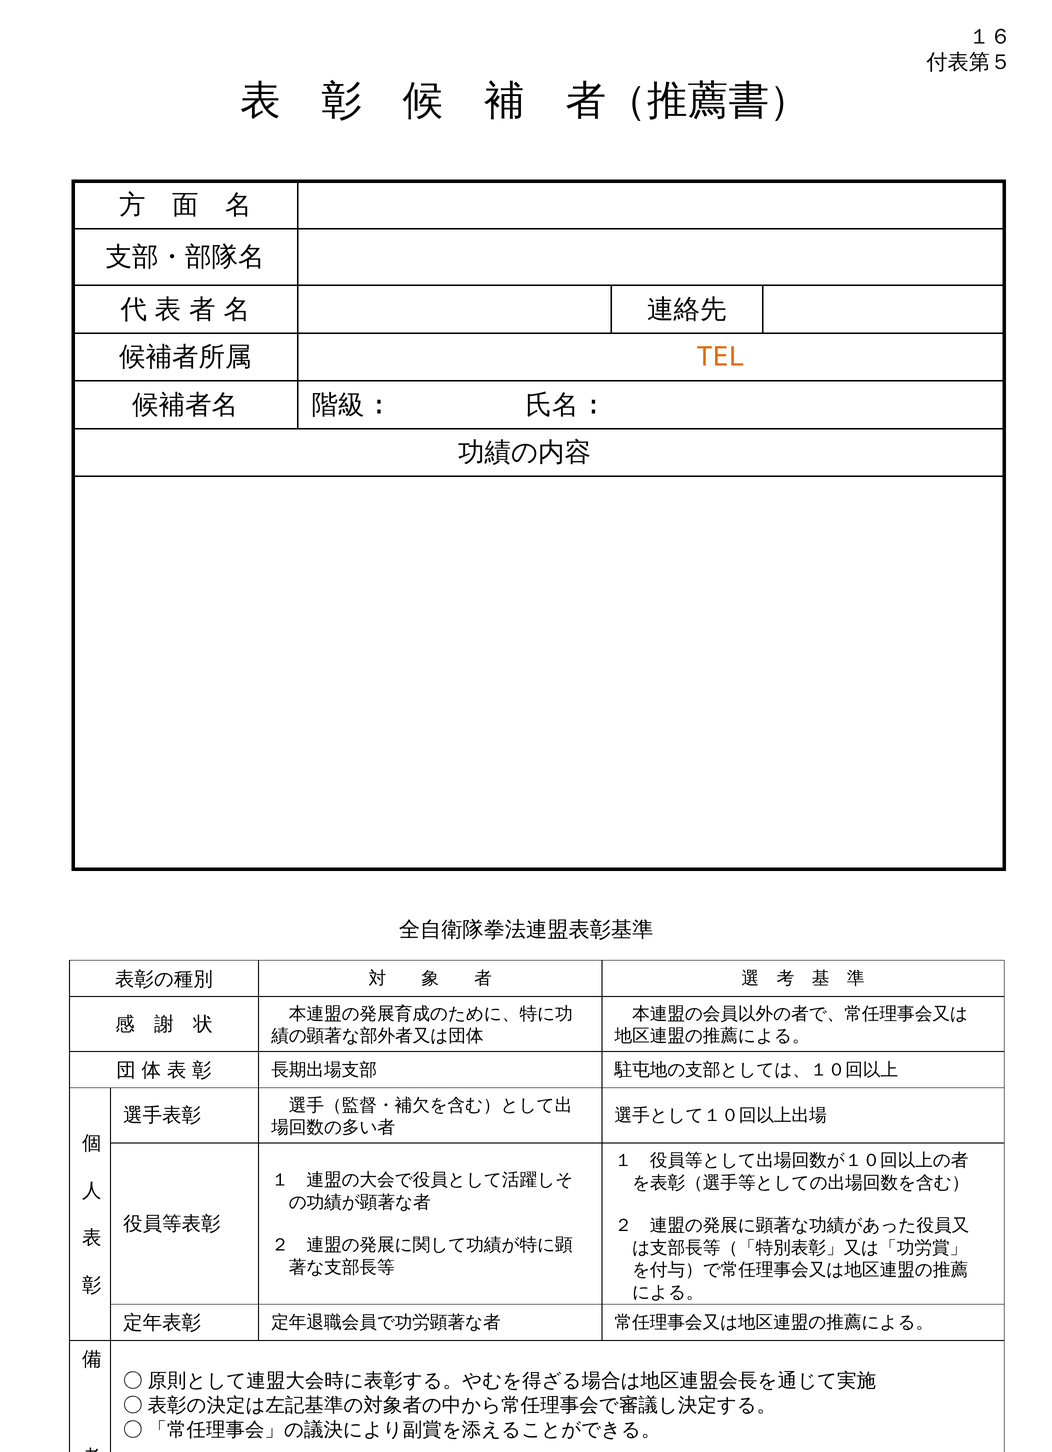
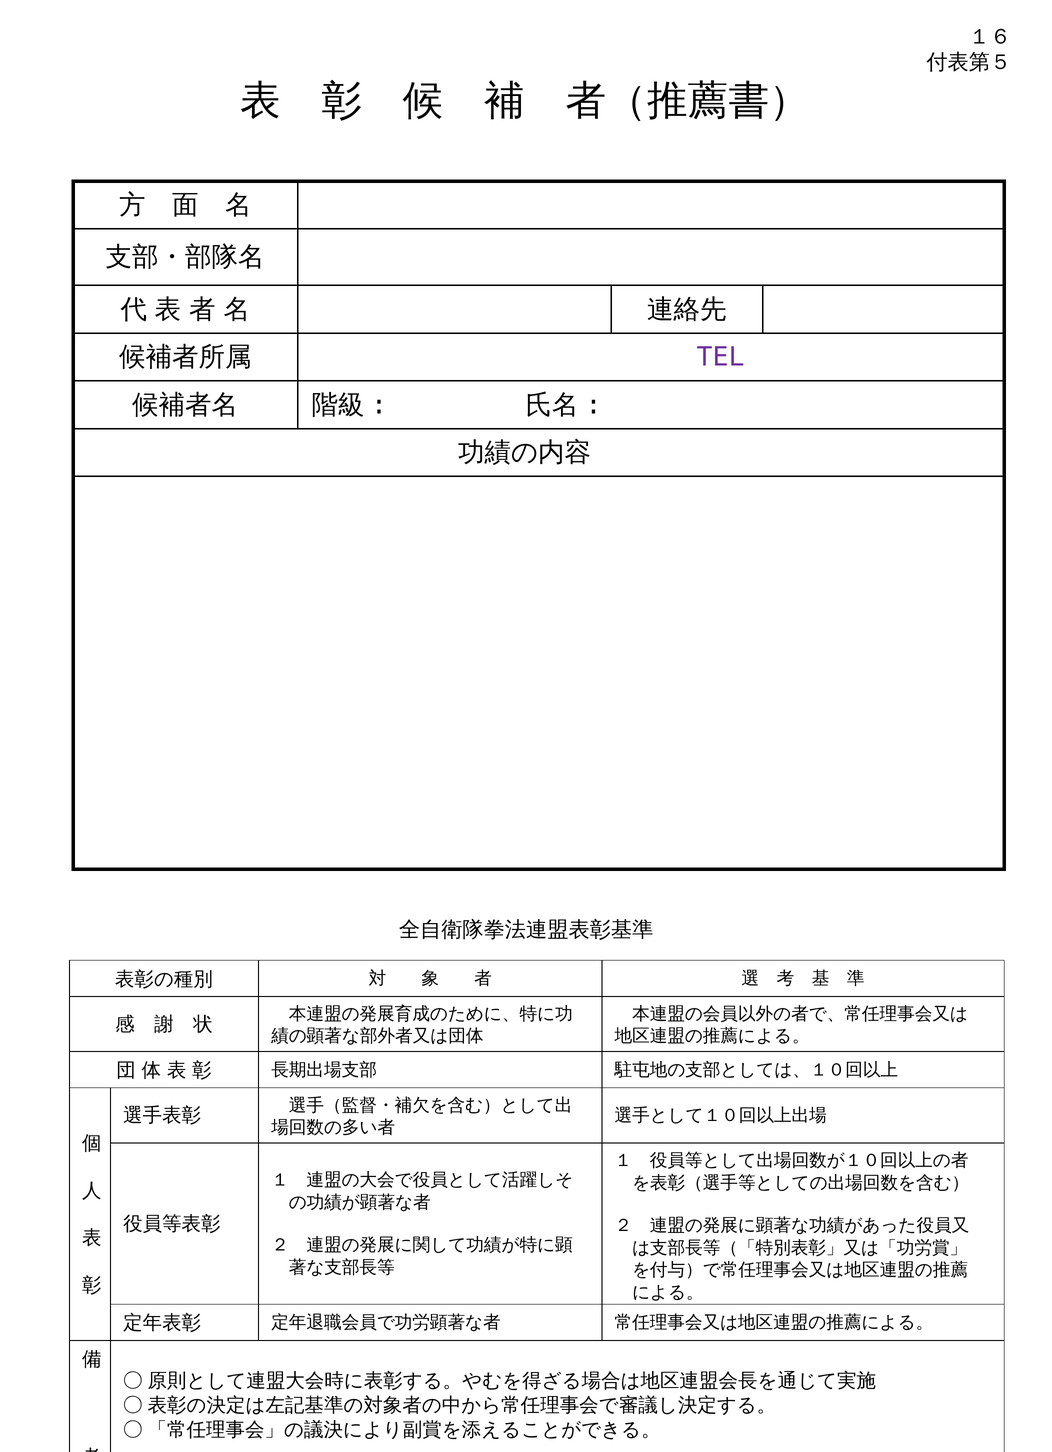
TEL colour: orange -> purple (721, 357)
